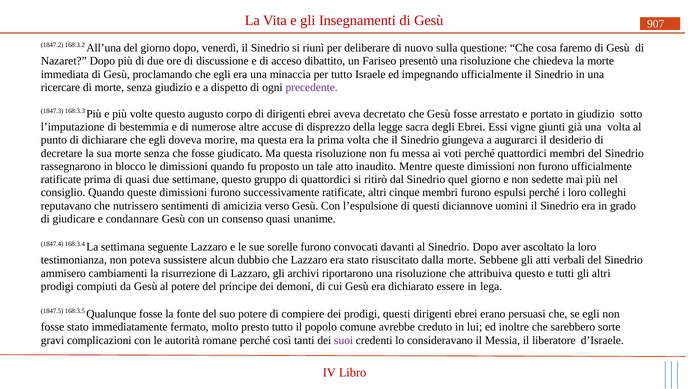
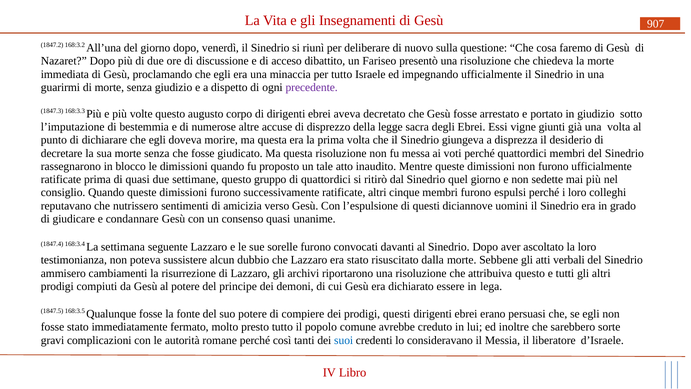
ricercare: ricercare -> guarirmi (60, 88)
augurarci: augurarci -> disprezza (516, 140)
suoi colour: purple -> blue (344, 341)
